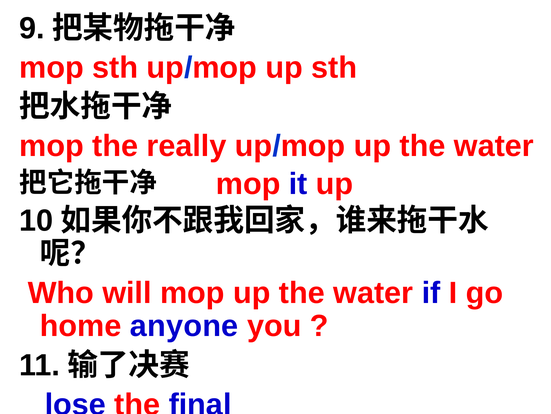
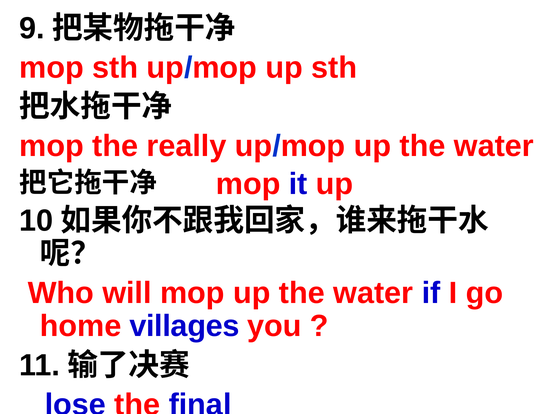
anyone: anyone -> villages (184, 326)
